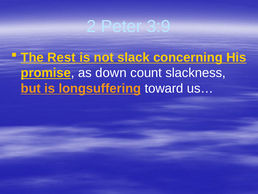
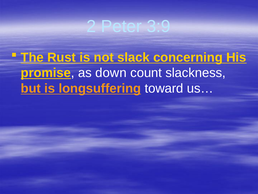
Rest: Rest -> Rust (62, 57)
